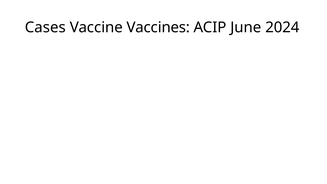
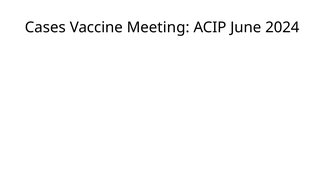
Vaccines: Vaccines -> Meeting (158, 27)
